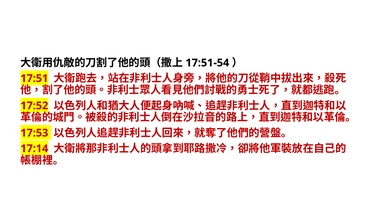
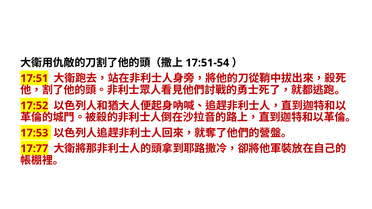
17:14: 17:14 -> 17:77 (34, 149)
